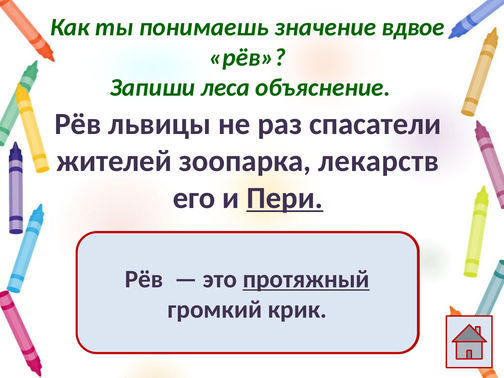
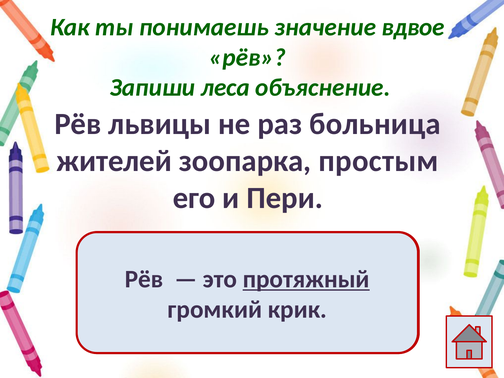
спасатели: спасатели -> больница (375, 124)
лекарств: лекарств -> простым (379, 161)
Пери underline: present -> none (285, 198)
